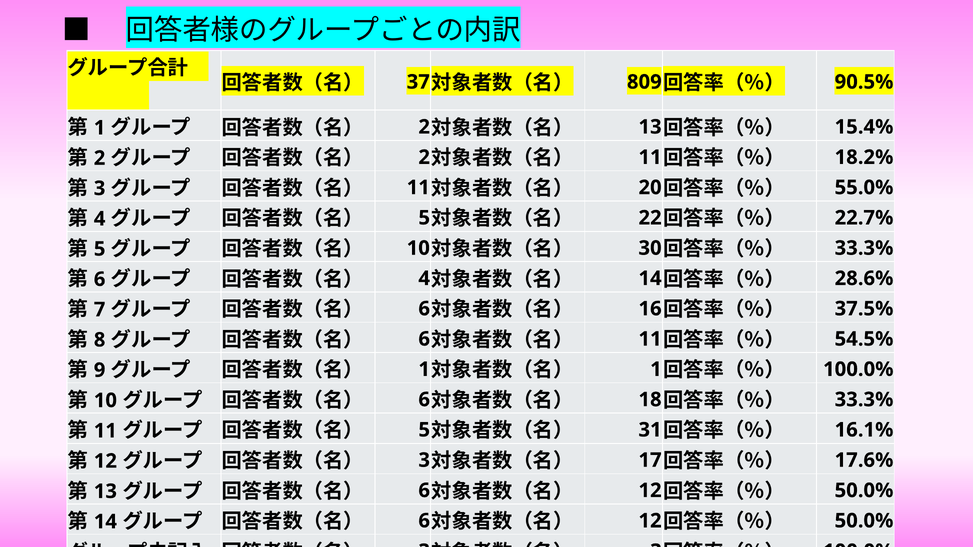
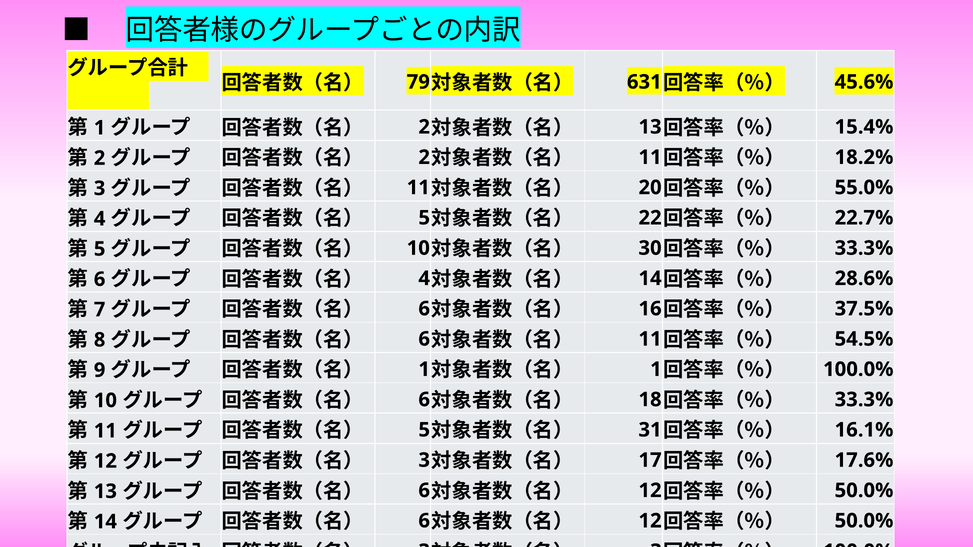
37: 37 -> 79 (418, 82)
809: 809 -> 631 (644, 82)
90.5%: 90.5% -> 45.6% (864, 82)
